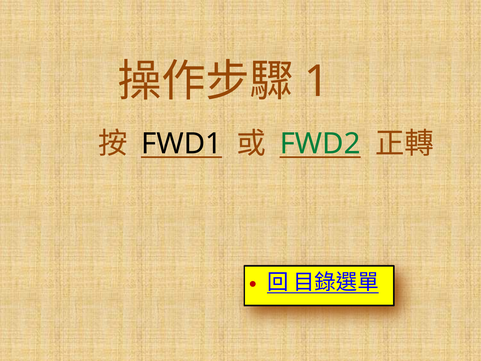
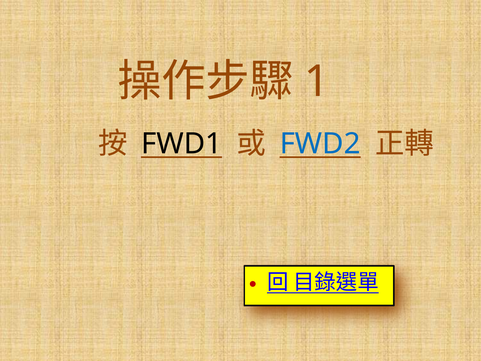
FWD2 colour: green -> blue (320, 144)
